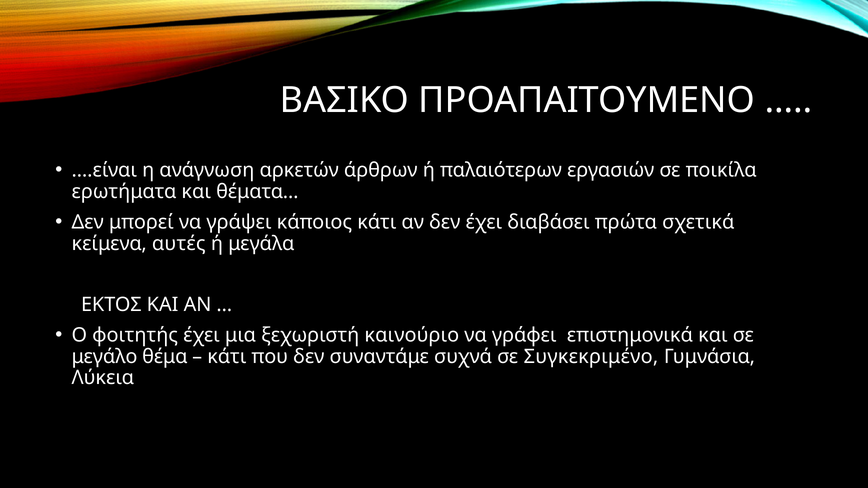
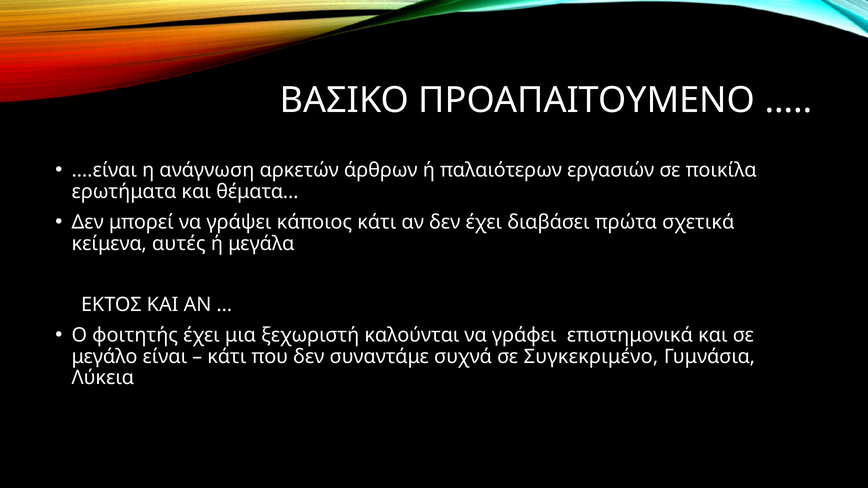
καινούριο: καινούριο -> καλούνται (412, 335)
θέμα: θέμα -> είναι (165, 357)
